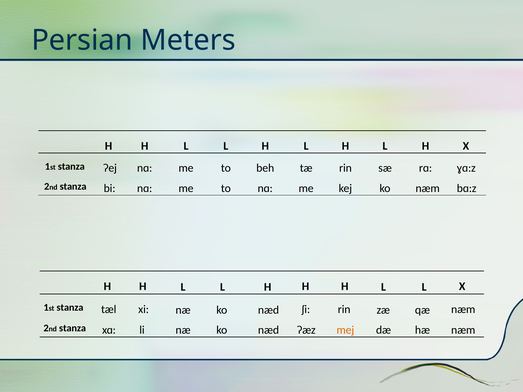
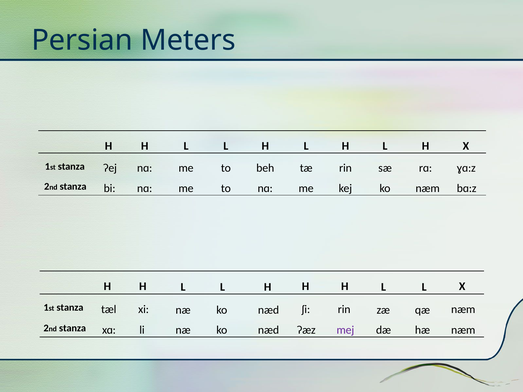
mej colour: orange -> purple (345, 330)
